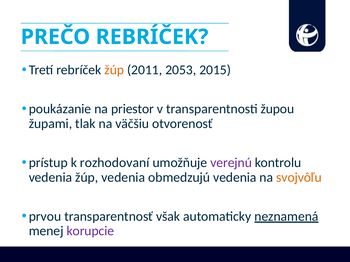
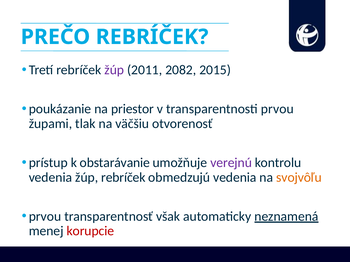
žúp colour: orange -> purple (114, 70)
2053: 2053 -> 2082 (181, 70)
transparentnosti župou: župou -> prvou (277, 109)
rozhodovaní: rozhodovaní -> obstarávanie (115, 163)
žúp vedenia: vedenia -> rebríček (123, 178)
korupcie colour: purple -> red (90, 231)
